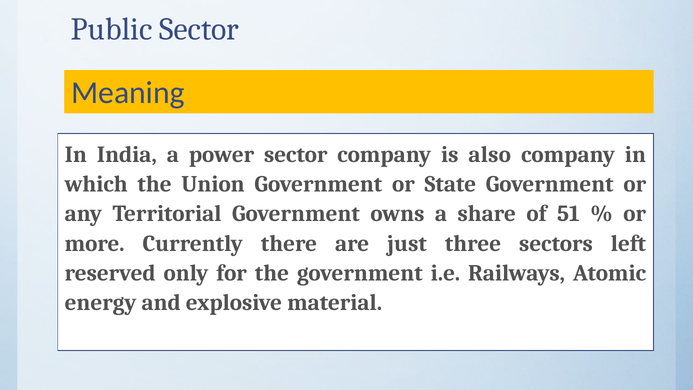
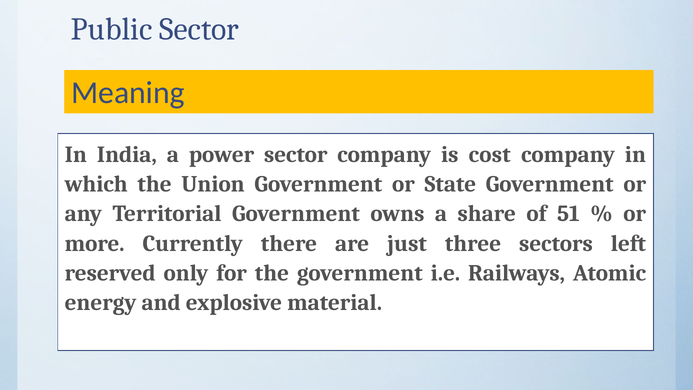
also: also -> cost (490, 154)
